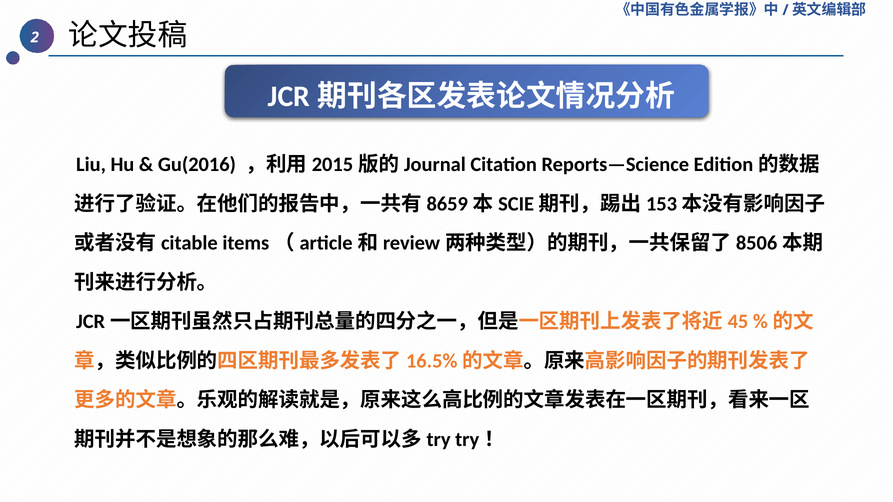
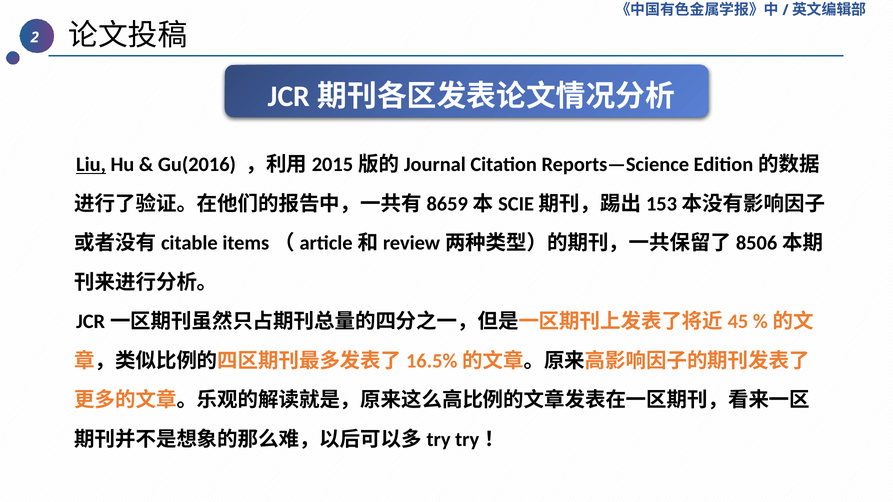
Liu underline: none -> present (91, 165)
